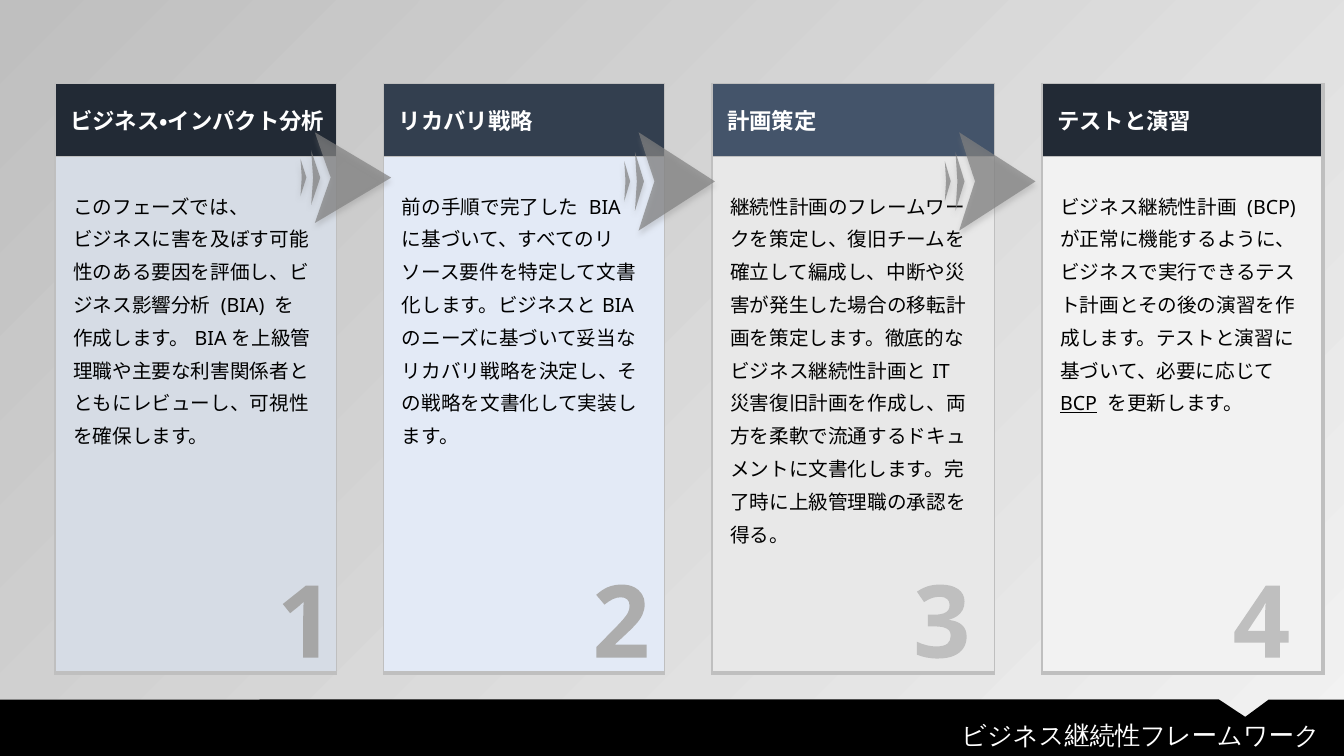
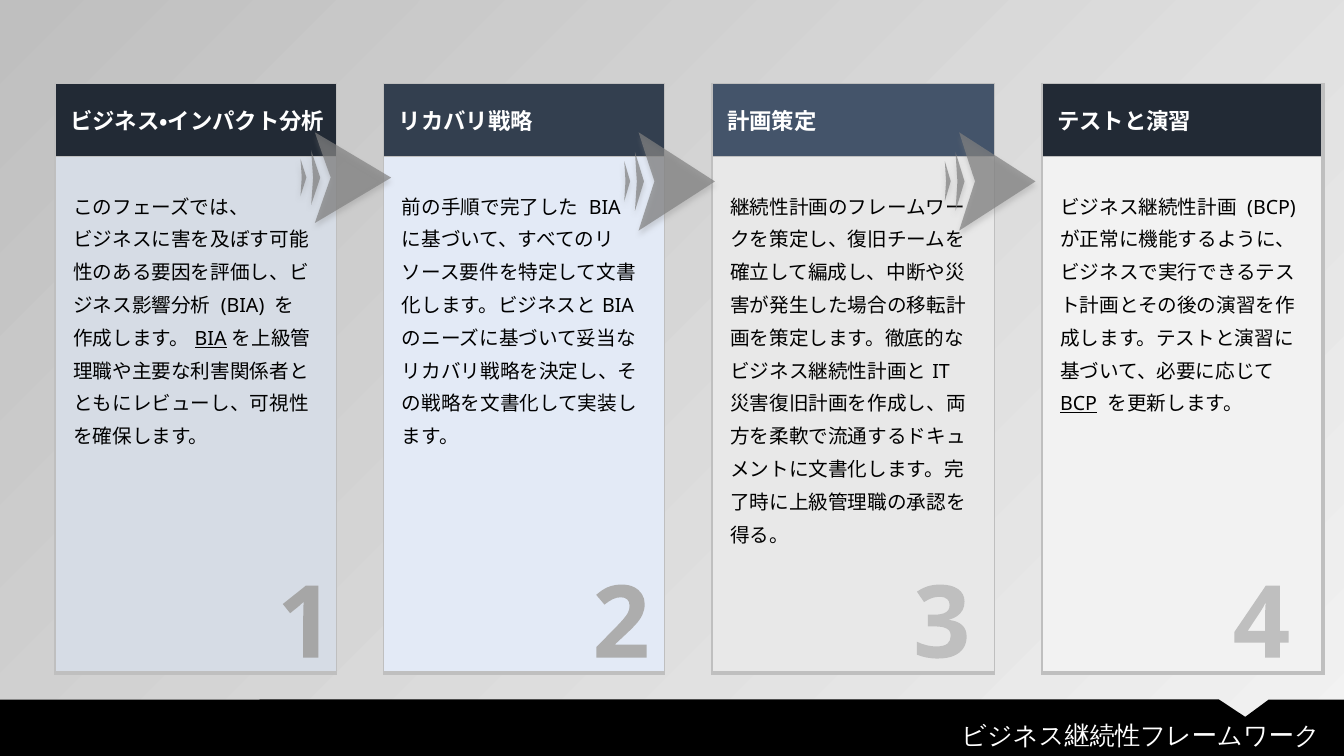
BIA underline: none -> present (211, 339)
